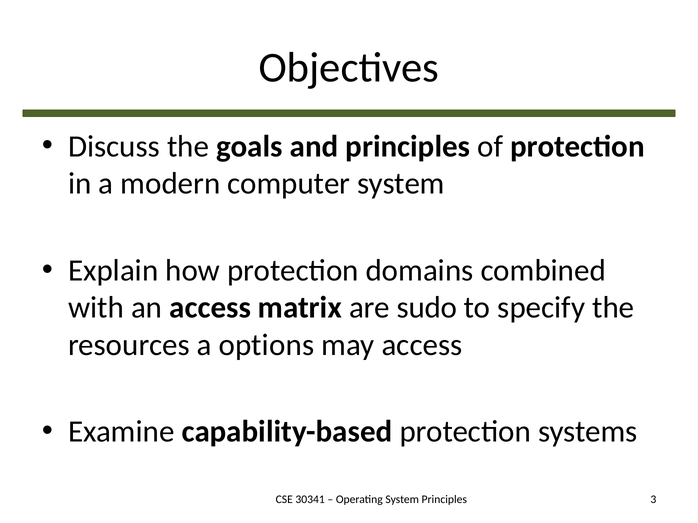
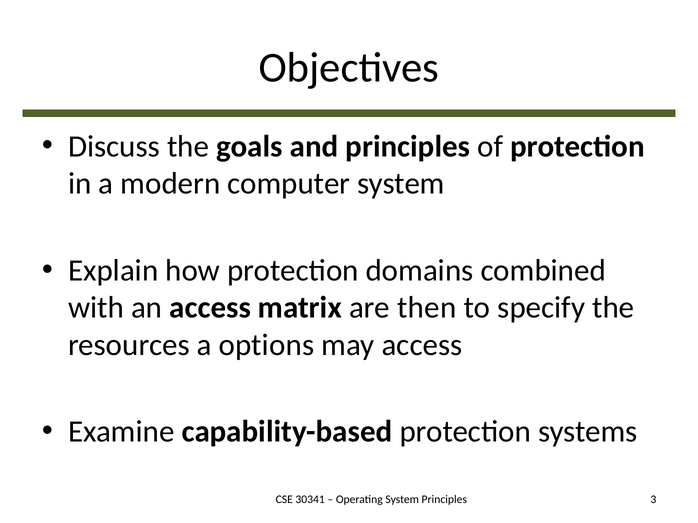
sudo: sudo -> then (427, 308)
